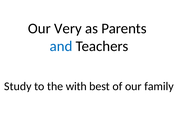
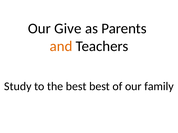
Very: Very -> Give (68, 29)
and colour: blue -> orange (61, 46)
the with: with -> best (76, 87)
